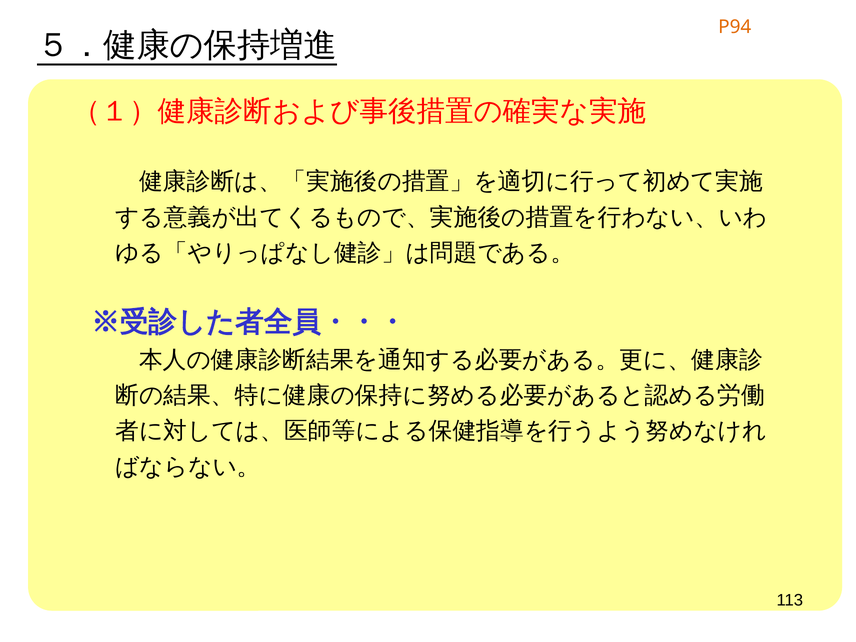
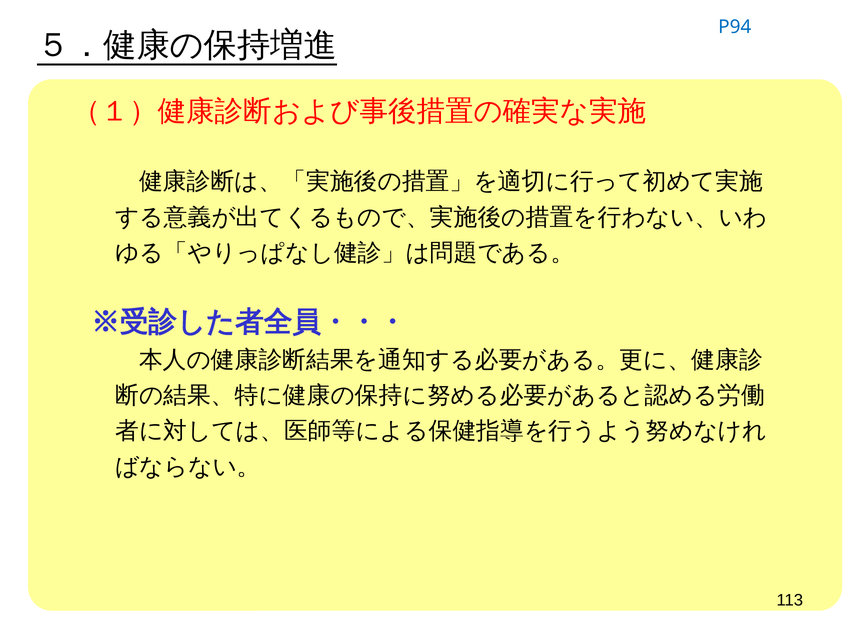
P94 colour: orange -> blue (735, 27)
